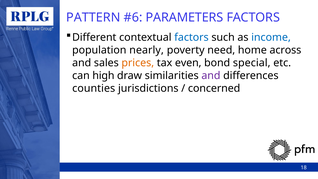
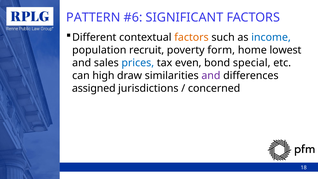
PARAMETERS: PARAMETERS -> SIGNIFICANT (184, 17)
factors colour: blue -> orange (191, 37)
nearly: nearly -> recruit (147, 50)
need: need -> form (221, 50)
across: across -> lowest (285, 50)
prices colour: orange -> blue (138, 63)
counties: counties -> assigned (94, 88)
